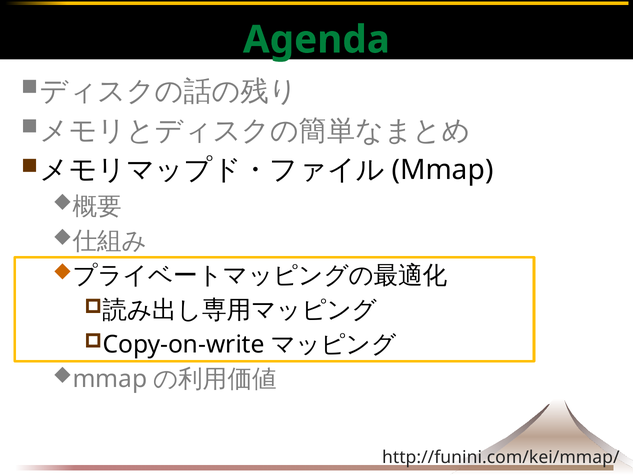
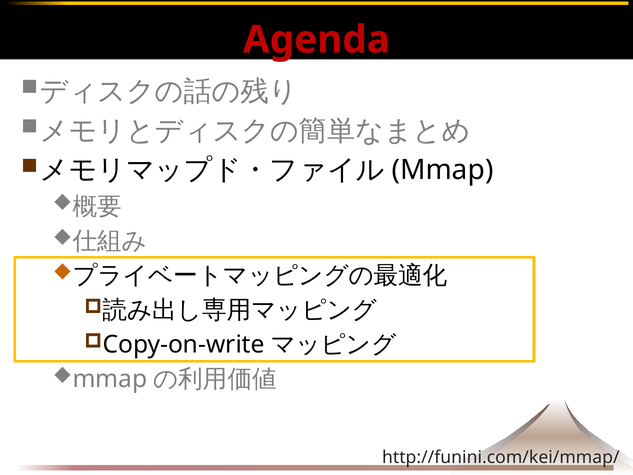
Agenda colour: green -> red (316, 40)
